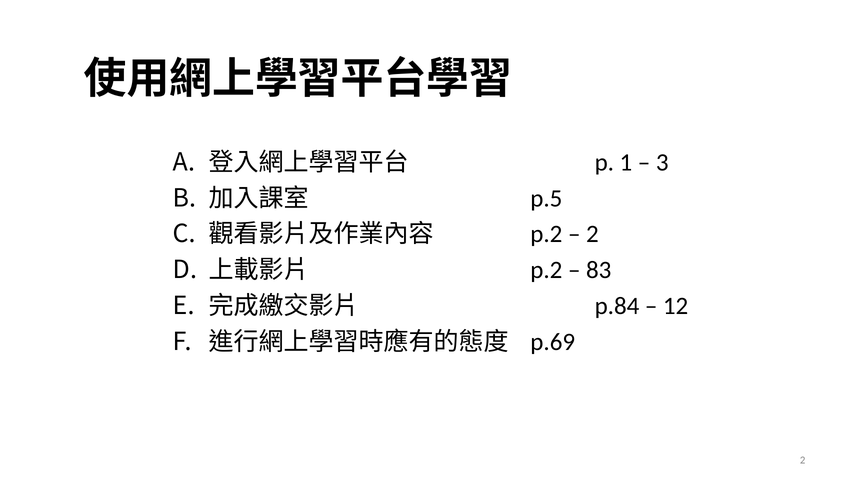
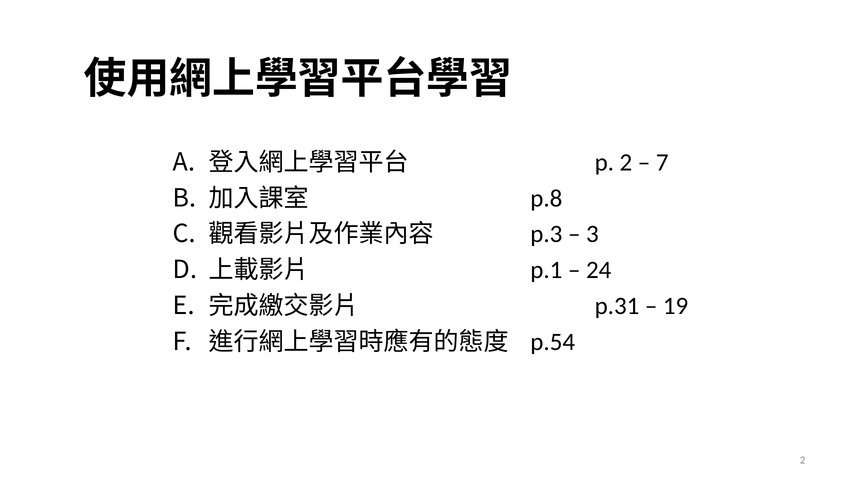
p 1: 1 -> 2 (626, 162)
3: 3 -> 7 (662, 162)
p.5: p.5 -> p.8 (546, 198)
p.2: p.2 -> p.3 (546, 234)
2: 2 -> 3 (592, 234)
p.2: p.2 -> p.1 (546, 270)
83: 83 -> 24 (599, 270)
p.84: p.84 -> p.31 (617, 306)
12: 12 -> 19 (676, 306)
p.69: p.69 -> p.54 (553, 342)
